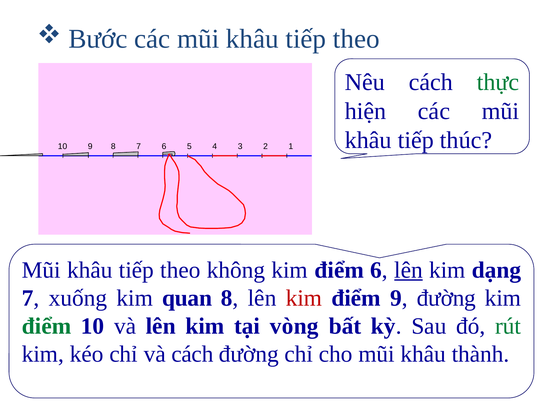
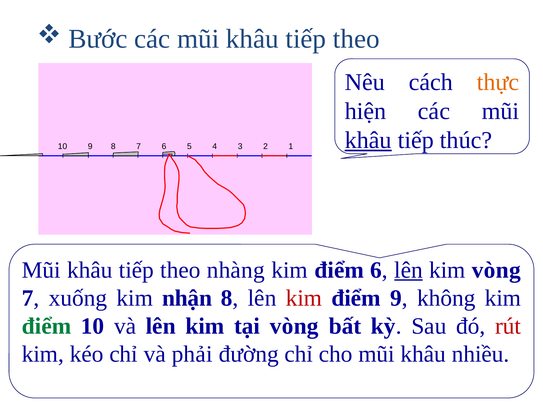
thực colour: green -> orange (498, 82)
khâu underline: none -> present (368, 140)
không: không -> nhàng (236, 270)
kim dạng: dạng -> vòng (496, 270)
quan: quan -> nhận (187, 298)
9 đường: đường -> không (446, 298)
rút colour: green -> red (508, 326)
và cách: cách -> phải (192, 354)
thành: thành -> nhiều (481, 354)
